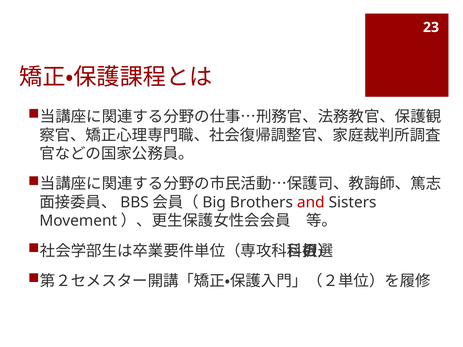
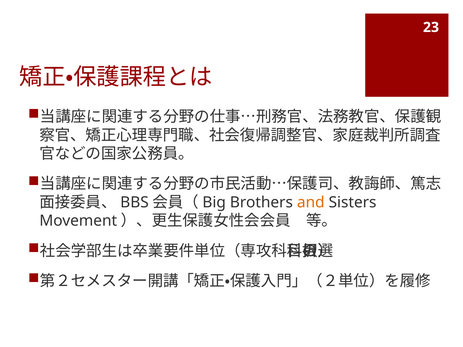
and colour: red -> orange (311, 202)
